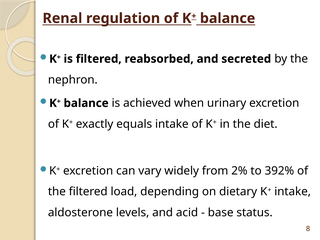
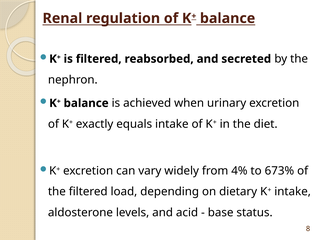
2%: 2% -> 4% (239, 171)
392%: 392% -> 673% (279, 171)
